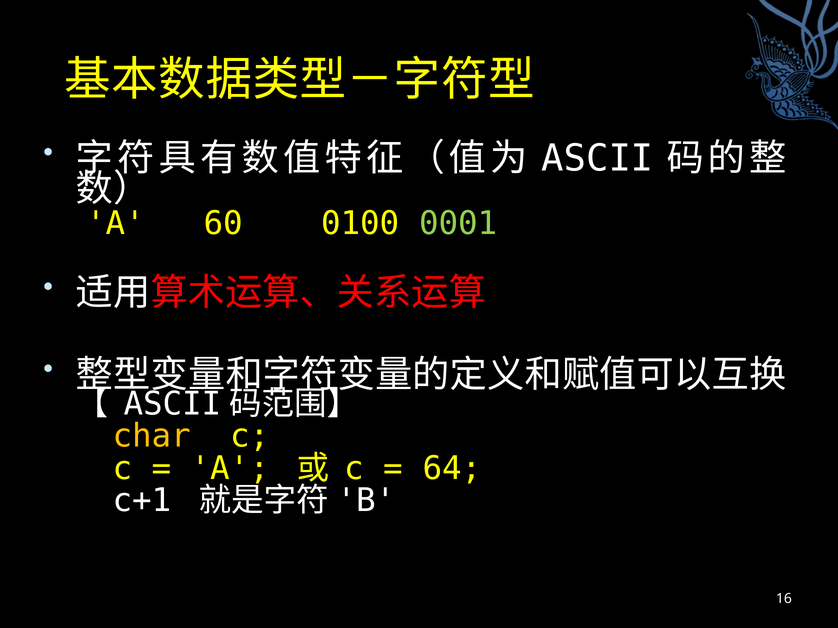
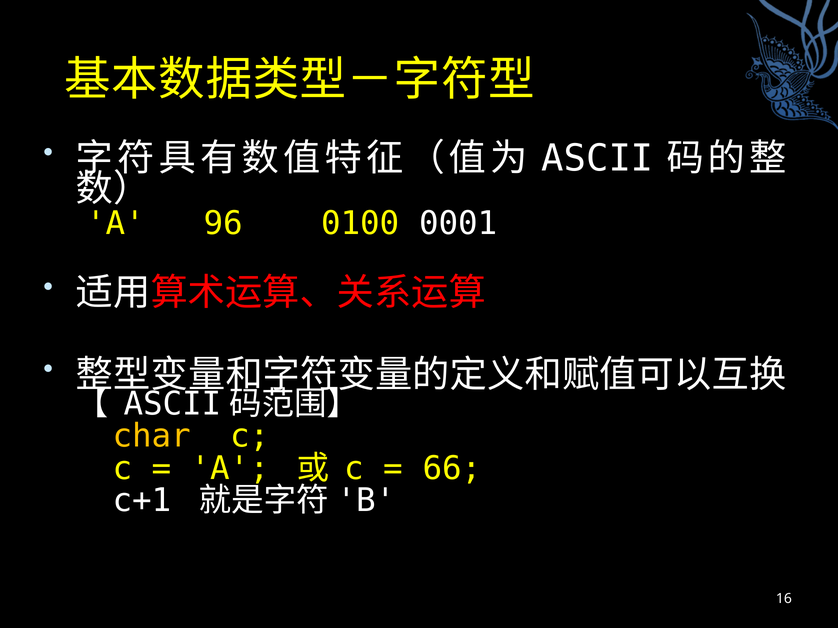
60: 60 -> 96 (223, 223)
0001 colour: light green -> white (458, 223)
64: 64 -> 66 (452, 469)
